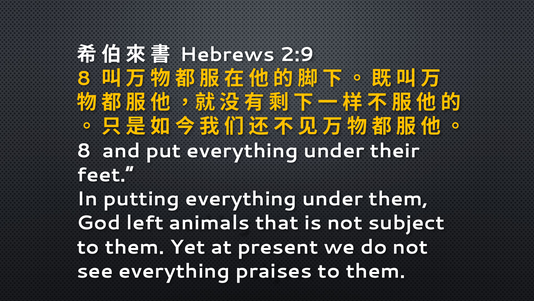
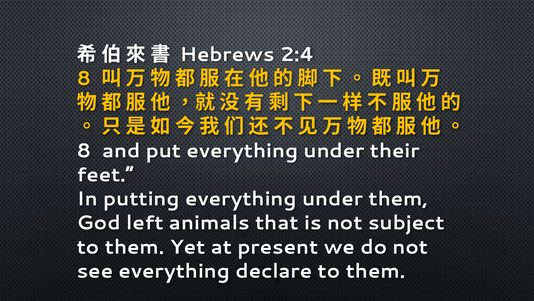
2:9: 2:9 -> 2:4 (297, 54)
praises: praises -> declare (274, 271)
